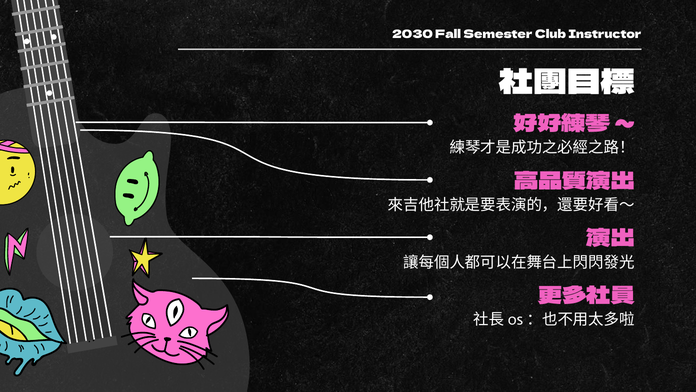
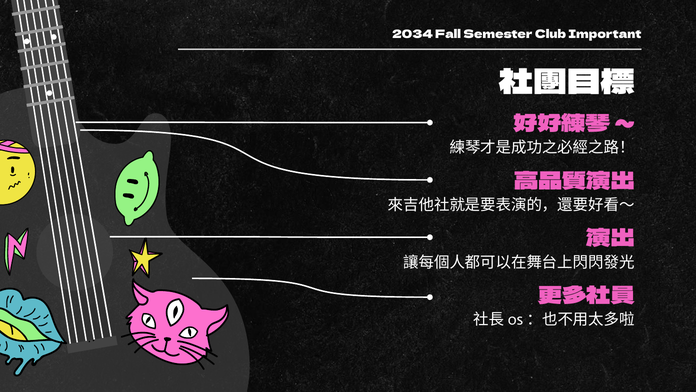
2030: 2030 -> 2034 (413, 34)
Instructor: Instructor -> Important (605, 34)
